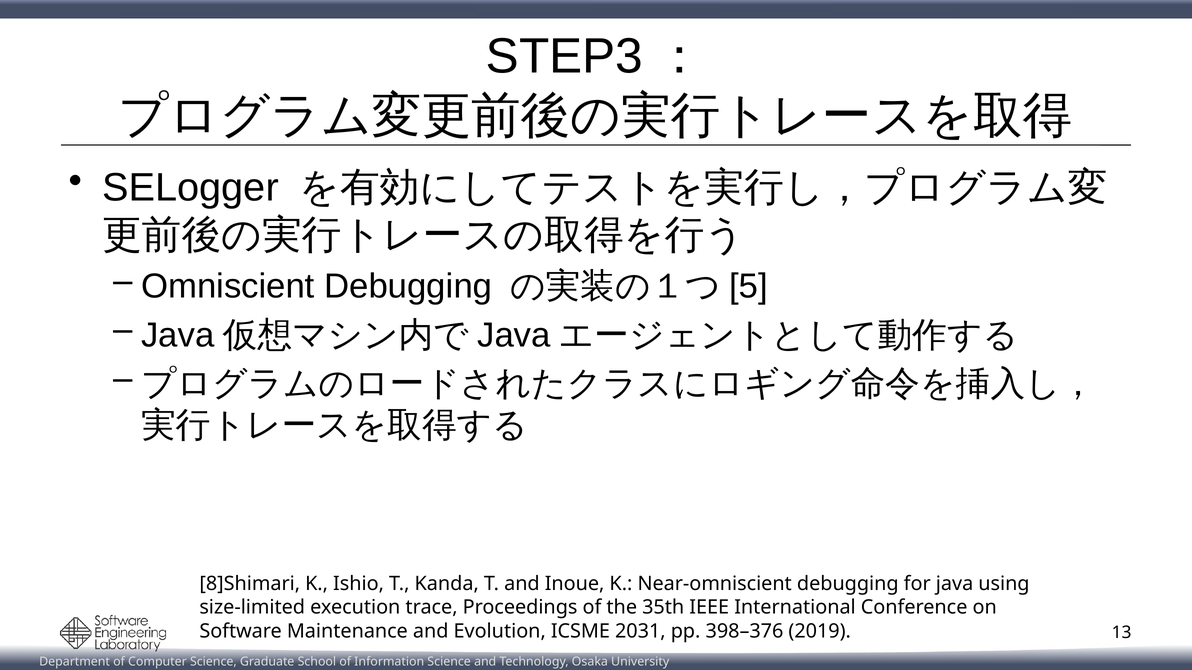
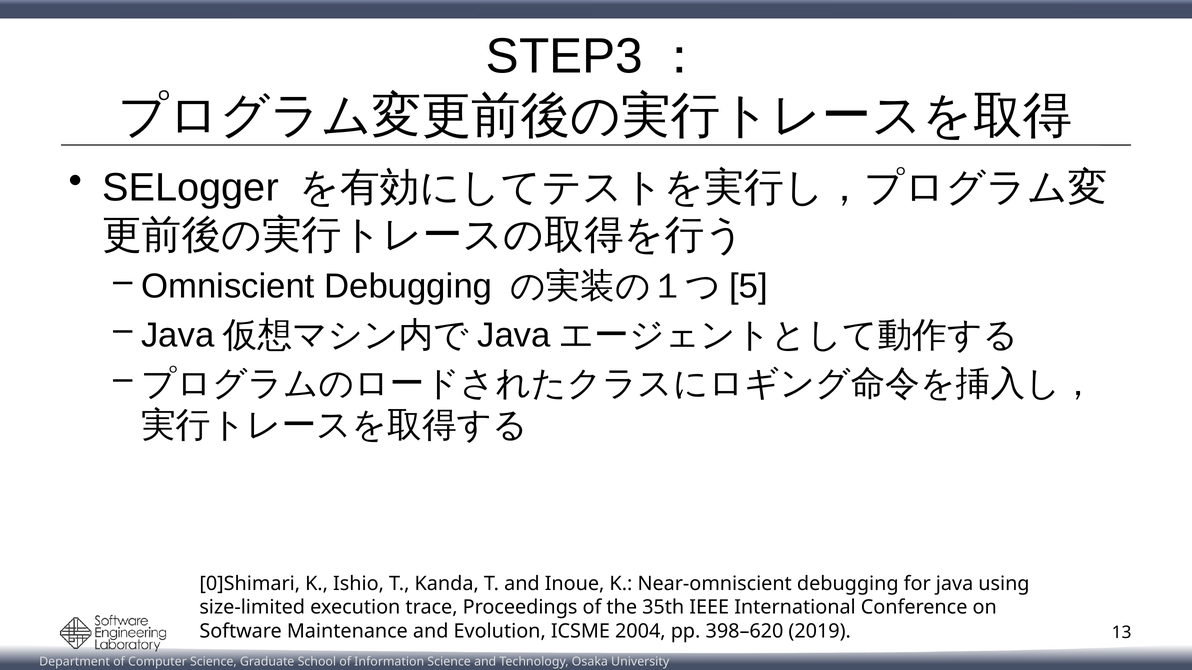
8]Shimari: 8]Shimari -> 0]Shimari (250, 584)
2031: 2031 -> 2004 (640, 632)
398–376: 398–376 -> 398–620 (744, 632)
